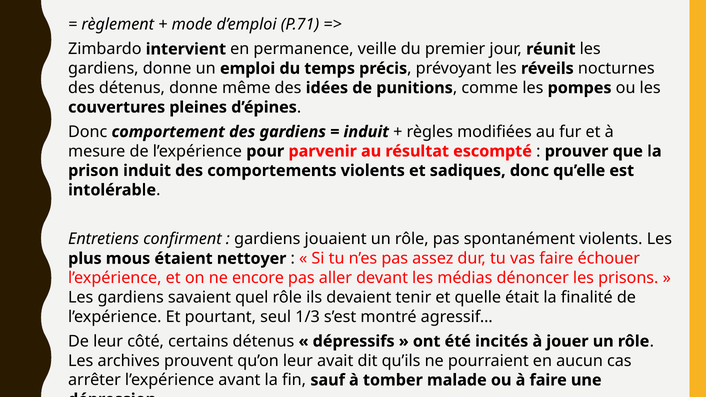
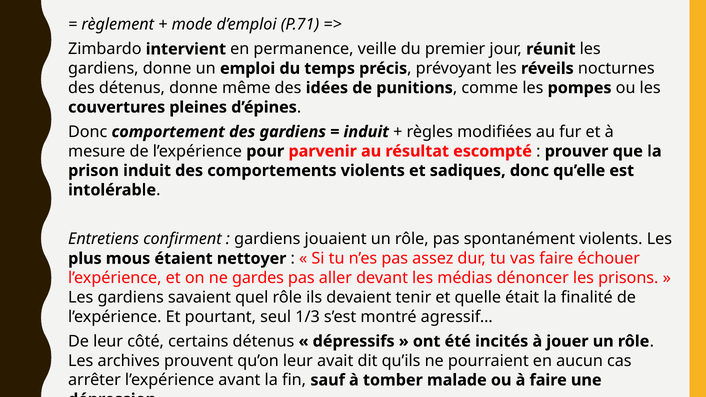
encore: encore -> gardes (258, 278)
